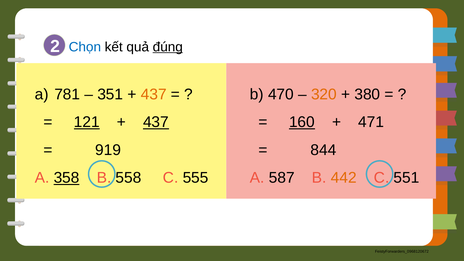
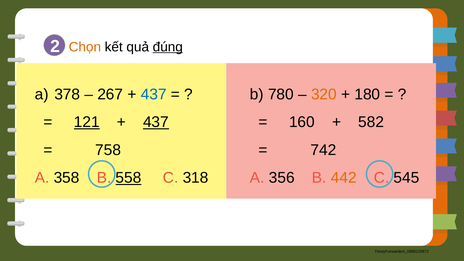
Chọn colour: blue -> orange (85, 47)
781: 781 -> 378 (67, 94)
351: 351 -> 267 (110, 94)
437 colour: orange -> blue (154, 94)
470: 470 -> 780 (281, 94)
380: 380 -> 180 (367, 94)
160 underline: present -> none (302, 122)
471: 471 -> 582 (371, 122)
919: 919 -> 758 (108, 150)
844: 844 -> 742 (323, 150)
358 underline: present -> none (67, 178)
558 underline: none -> present (129, 178)
555: 555 -> 318 (196, 178)
587: 587 -> 356 (282, 178)
551: 551 -> 545 (407, 178)
